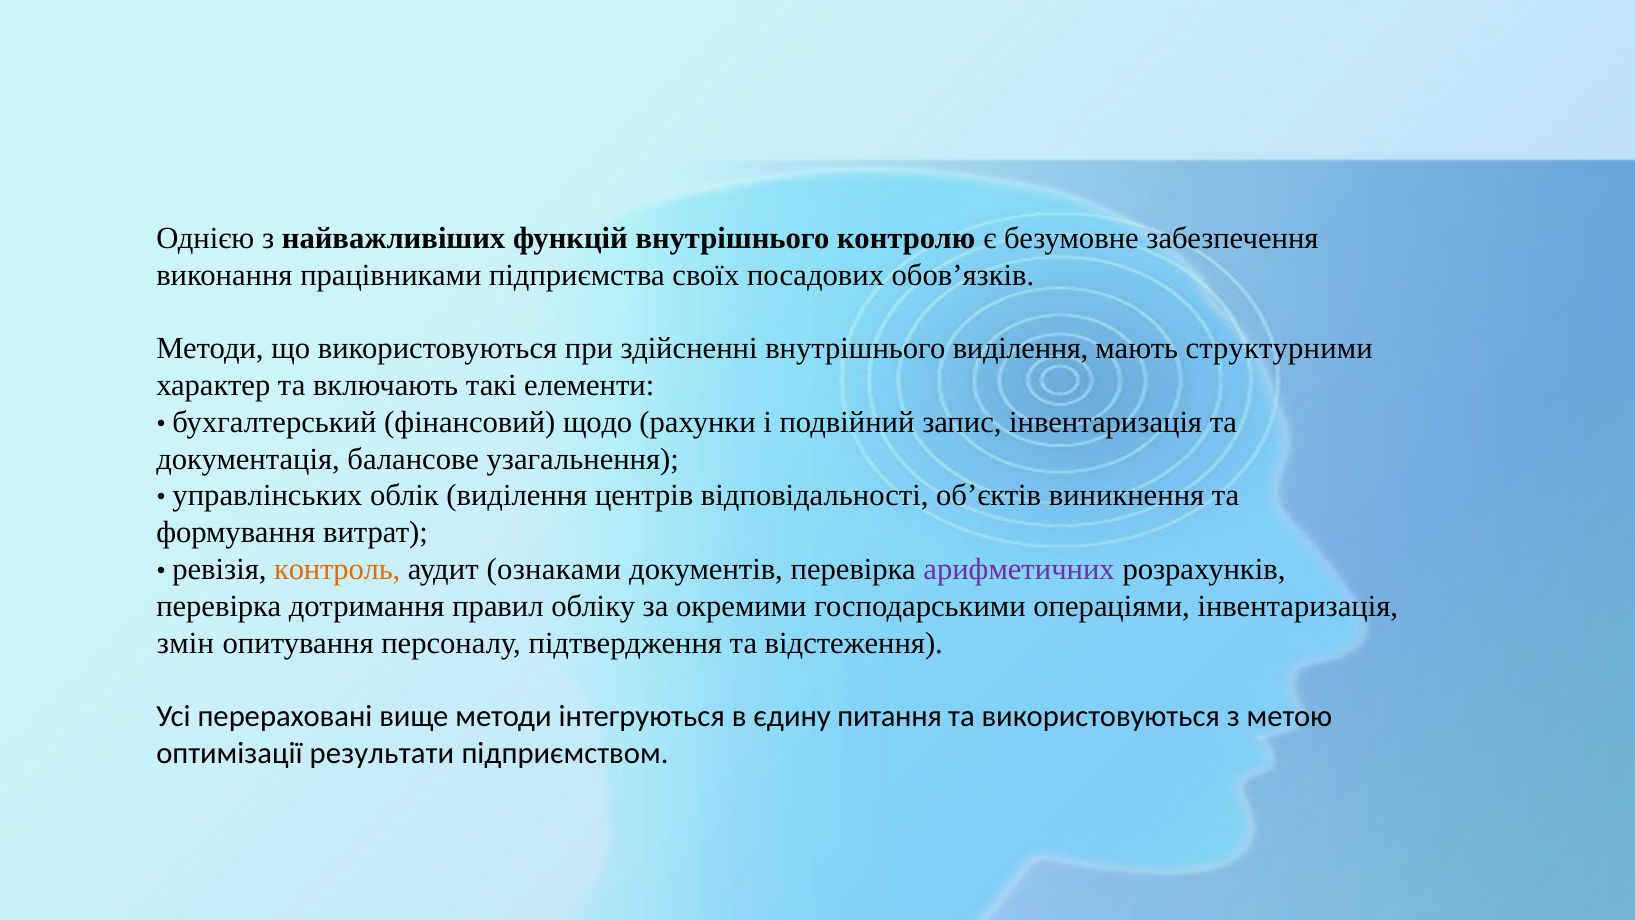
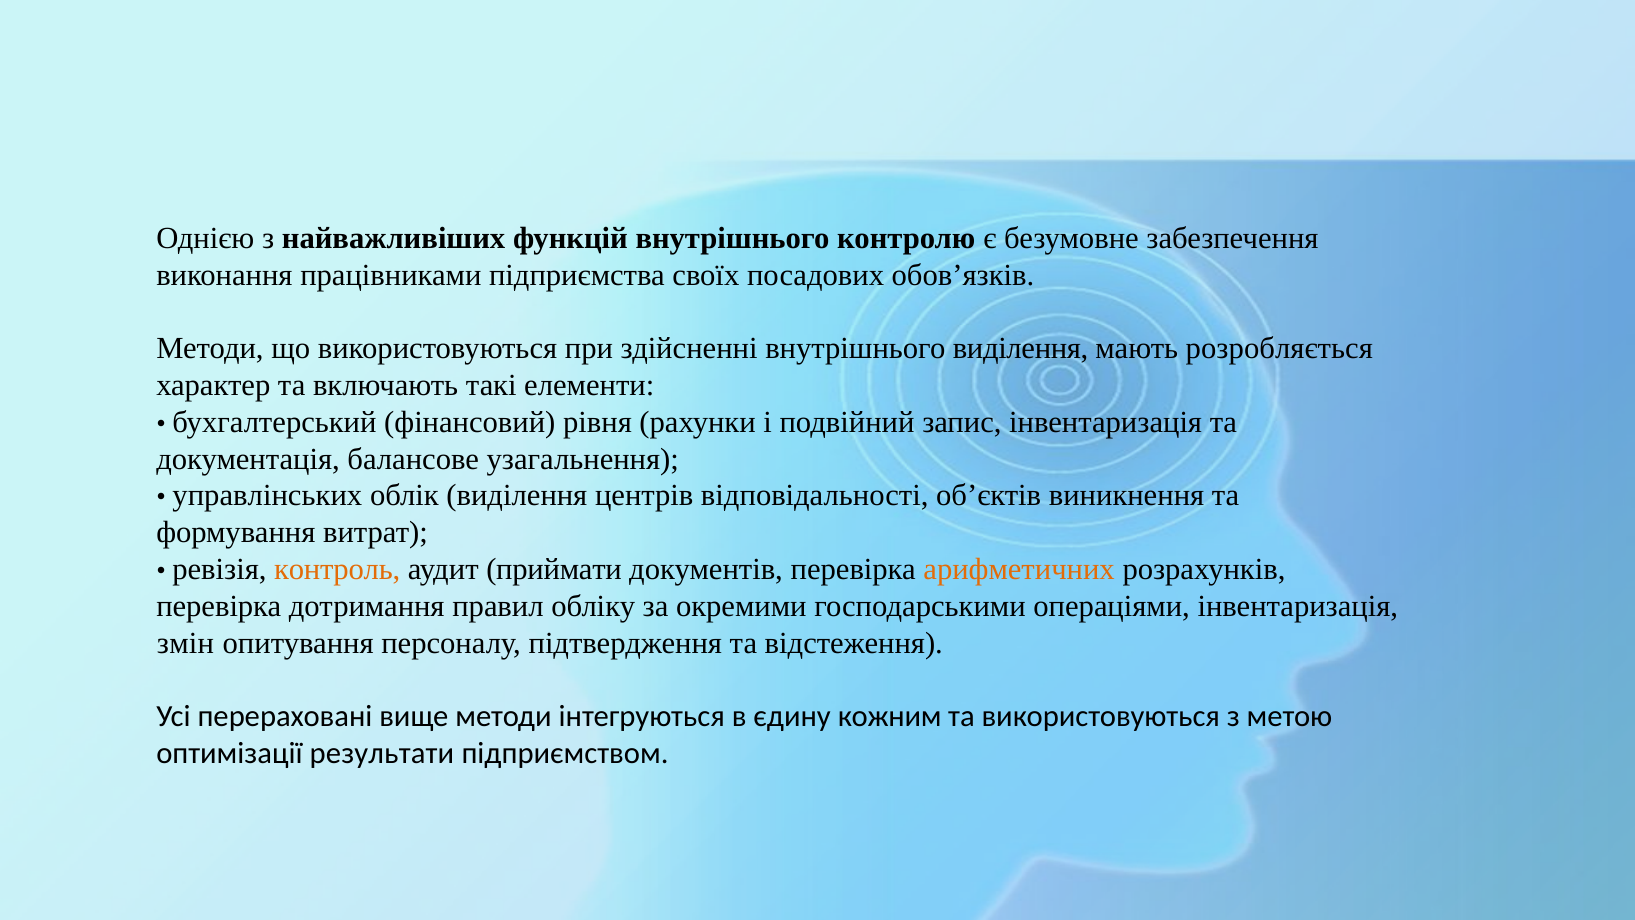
структурними: структурними -> розробляється (1279, 348)
щодо: щодо -> рівня (598, 422)
ознаками: ознаками -> приймати (554, 569)
арифметичних colour: purple -> orange (1019, 569)
питання: питання -> кожним (890, 716)
